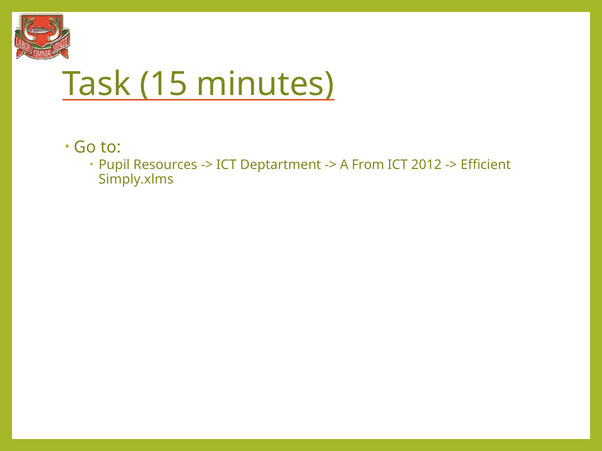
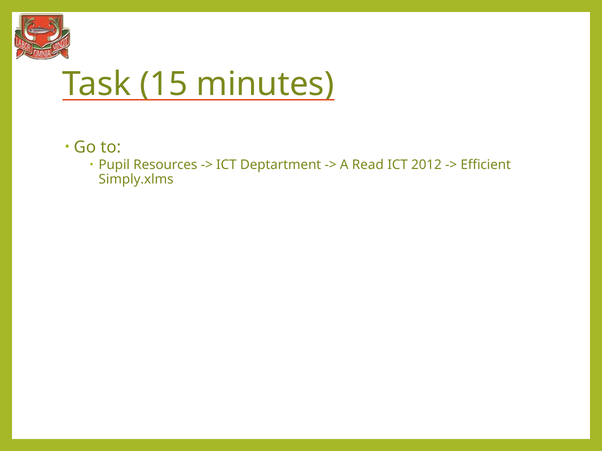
From: From -> Read (368, 165)
